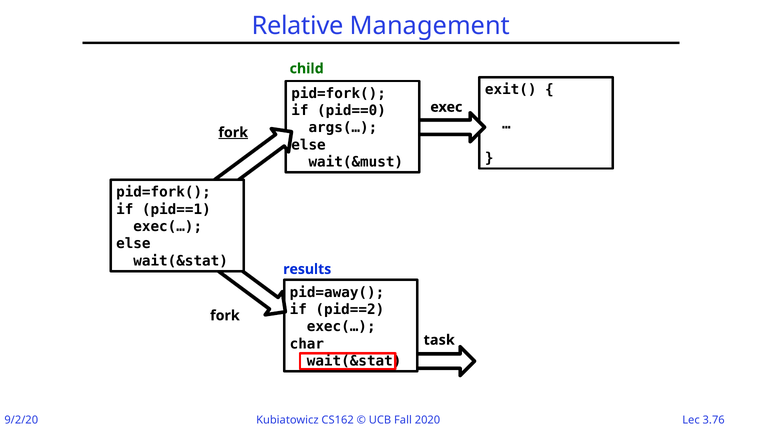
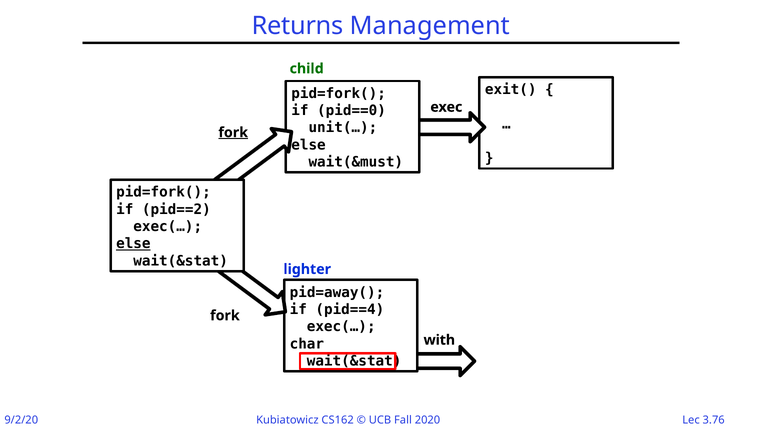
Relative: Relative -> Returns (298, 26)
args(…: args(… -> unit(… (343, 128)
pid==1: pid==1 -> pid==2 (176, 209)
else underline: none -> present (133, 244)
results: results -> lighter (307, 269)
pid==2: pid==2 -> pid==4 (350, 309)
task: task -> with (439, 340)
